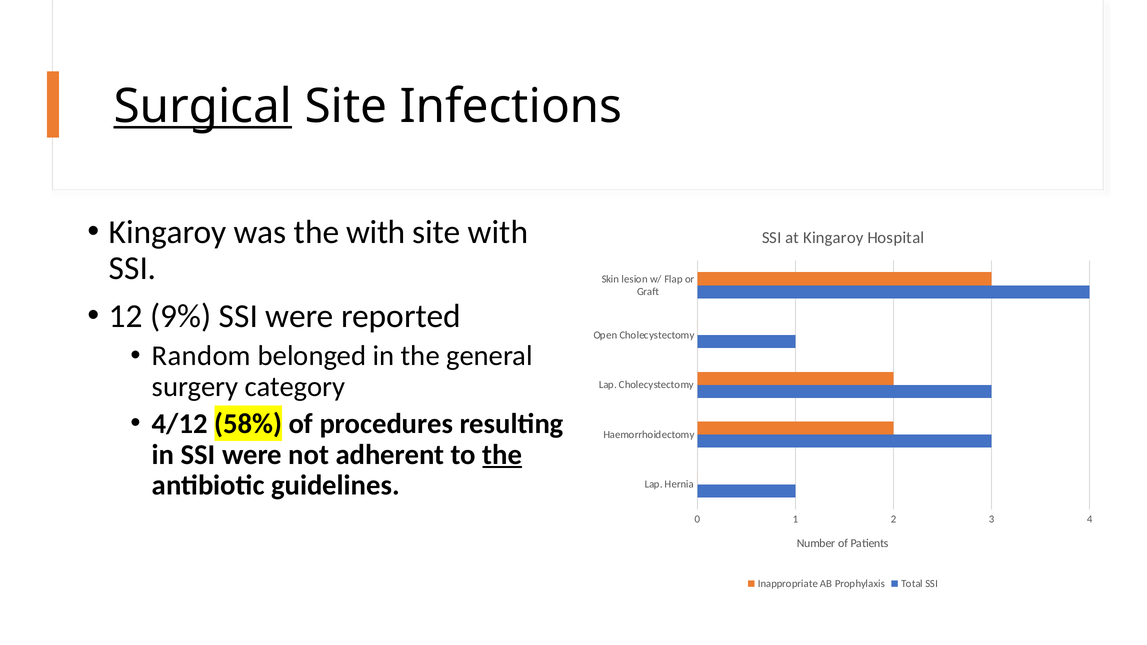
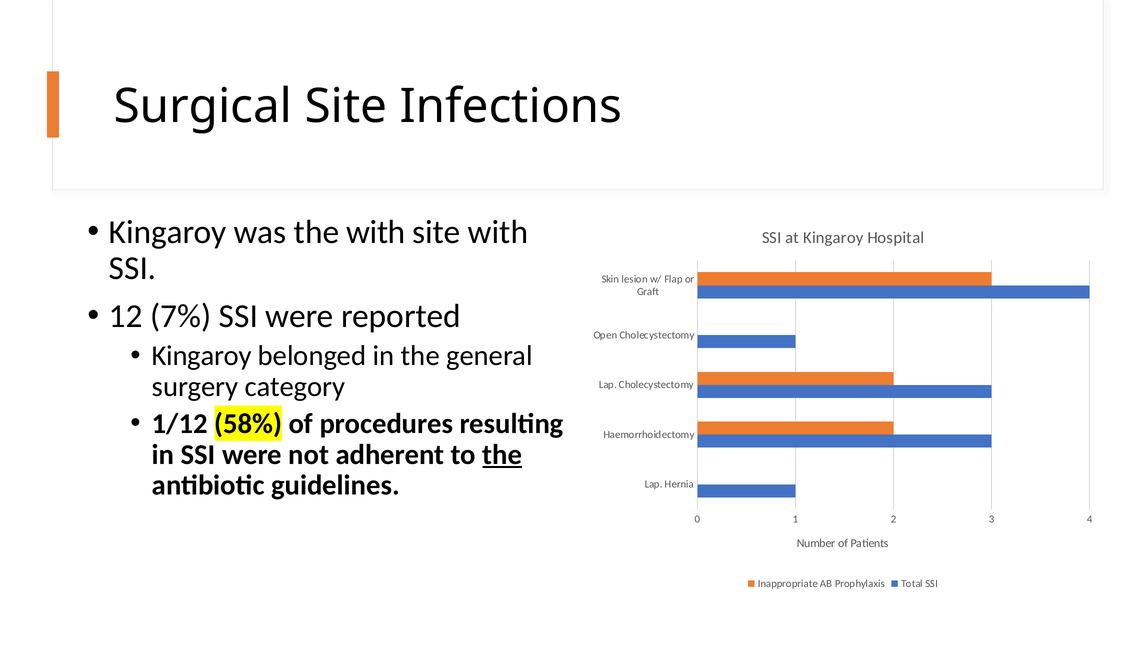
Surgical underline: present -> none (203, 107)
9%: 9% -> 7% (181, 316)
Random: Random -> Kingaroy (202, 356)
4/12: 4/12 -> 1/12 (180, 424)
